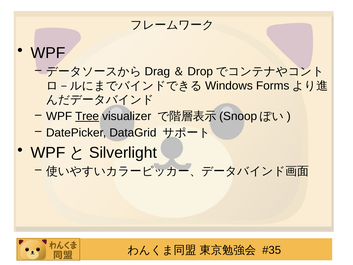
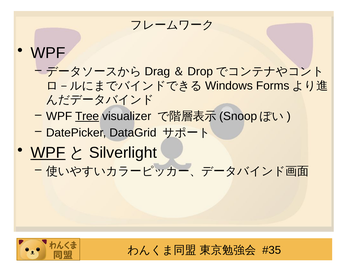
WPF underline: none -> present (48, 153)
